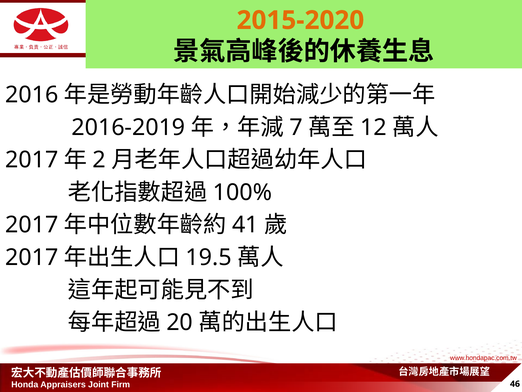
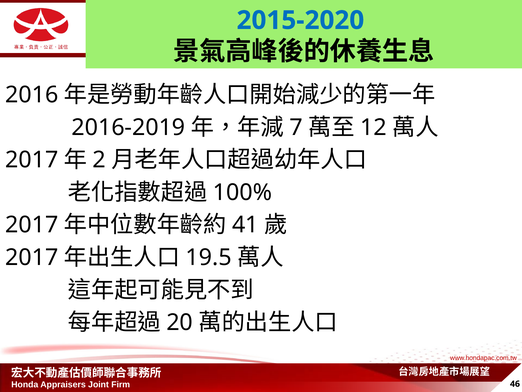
2015-2020 colour: orange -> blue (300, 20)
